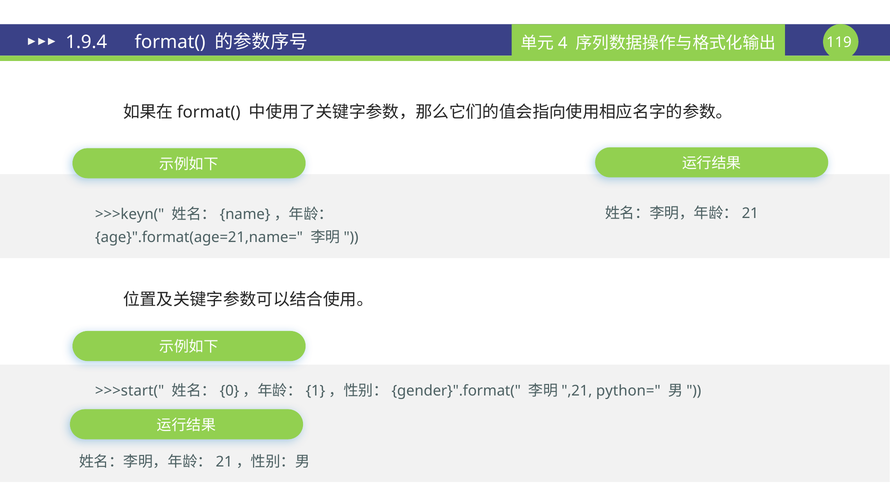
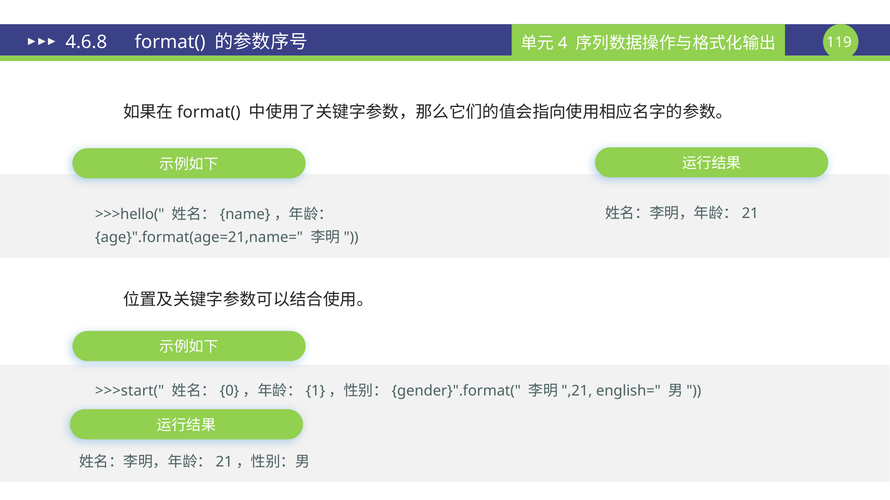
1.9.4: 1.9.4 -> 4.6.8 (86, 42)
>>>keyn(: >>>keyn( -> >>>hello( (130, 215)
python=: python= -> english= (628, 391)
